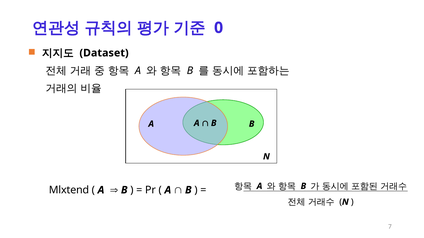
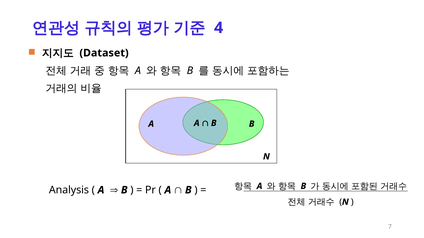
0: 0 -> 4 (219, 28)
Mlxtend: Mlxtend -> Analysis (69, 190)
